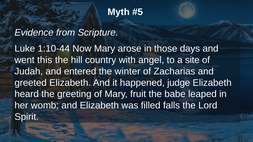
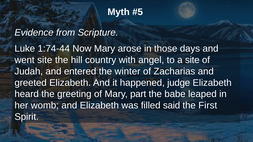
1:10-44: 1:10-44 -> 1:74-44 (54, 49)
went this: this -> site (45, 60)
fruit: fruit -> part (138, 94)
falls: falls -> said (172, 106)
Lord: Lord -> First (208, 106)
